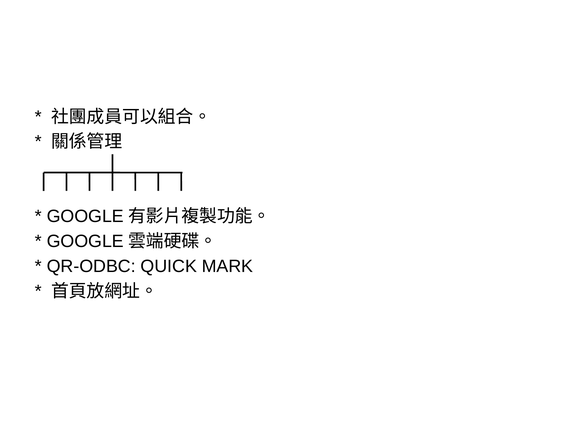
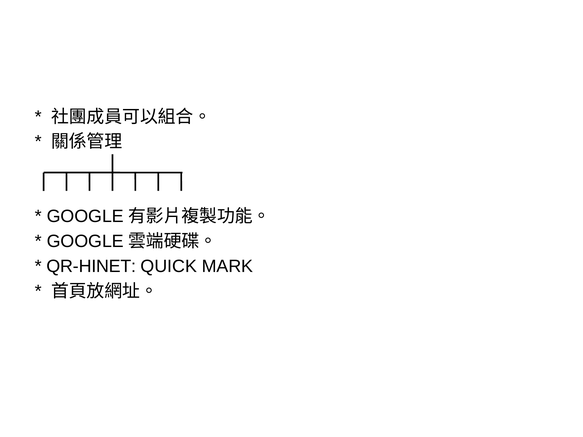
QR-ODBC: QR-ODBC -> QR-HINET (91, 266)
